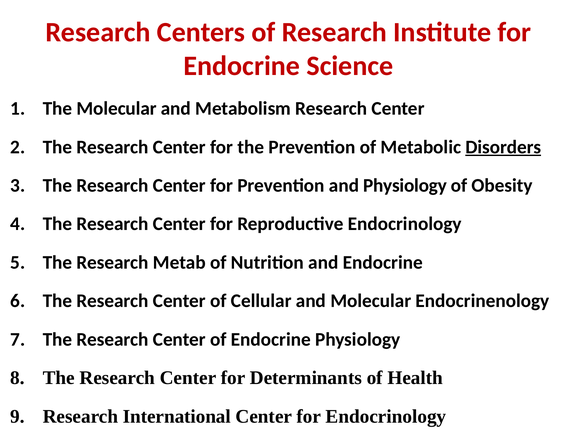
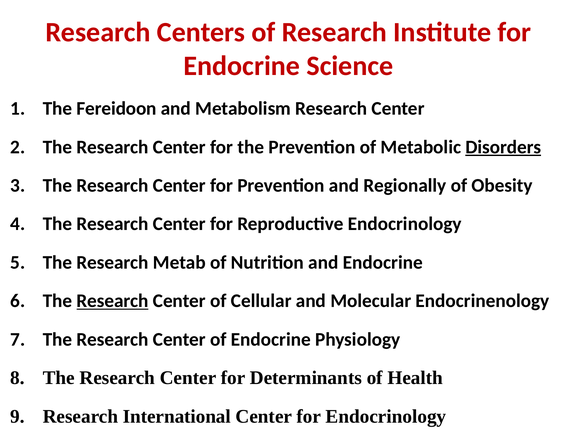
The Molecular: Molecular -> Fereidoon (117, 108)
and Physiology: Physiology -> Regionally (405, 185)
Research underline: none -> present (113, 301)
